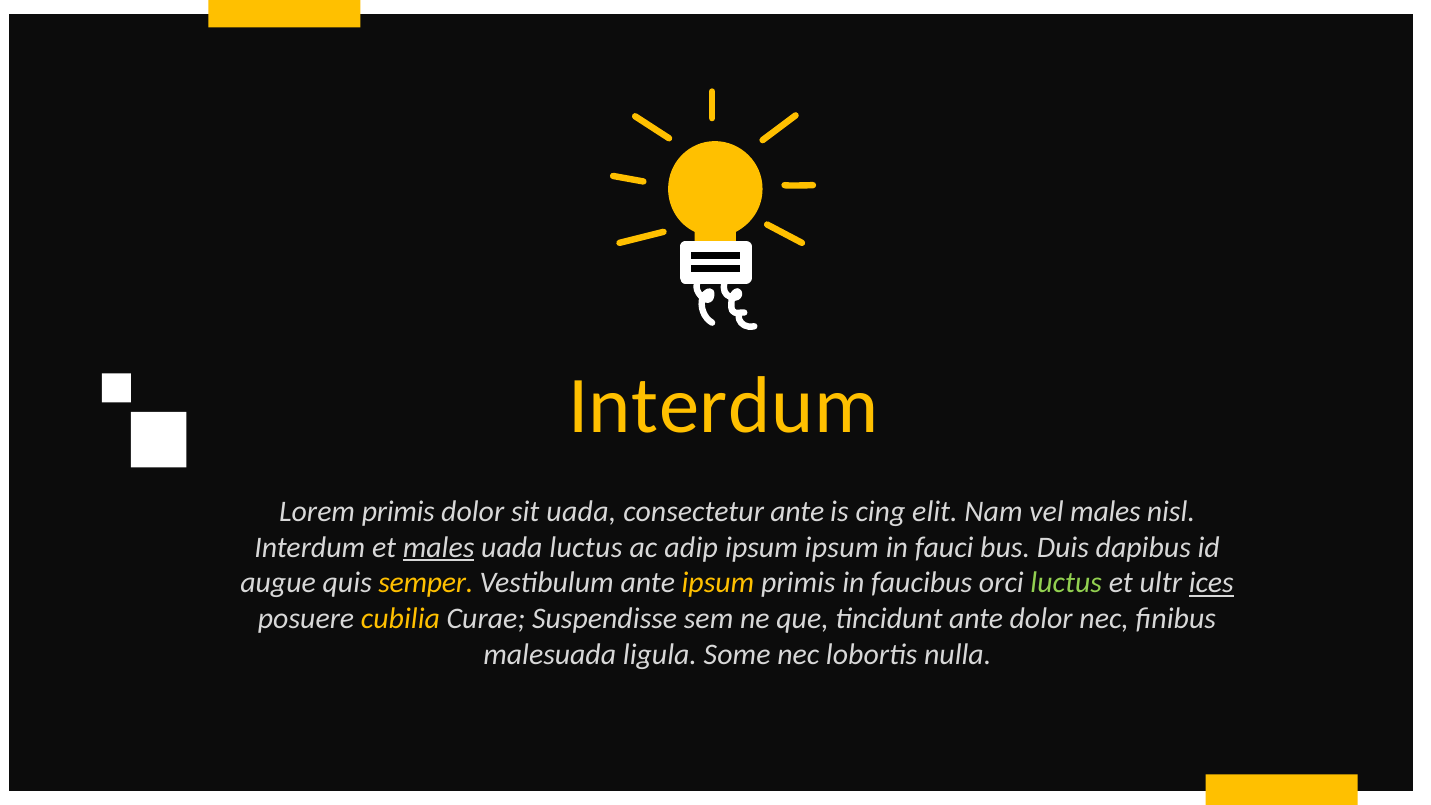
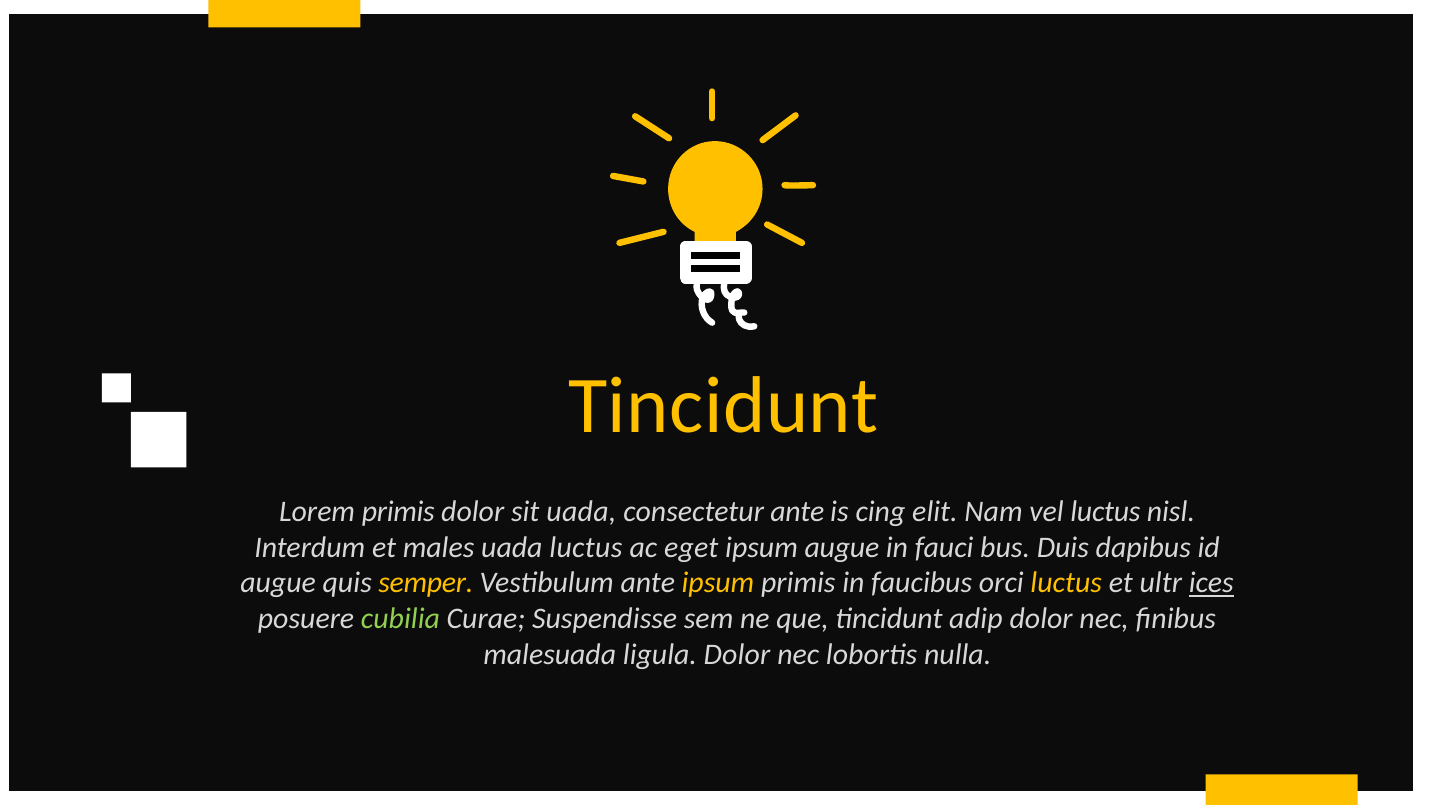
Interdum: Interdum -> Tincidunt (723, 406)
vel males: males -> luctus (1105, 511)
males underline: present -> none (439, 547)
adip: adip -> eget (691, 547)
ipsum ipsum: ipsum -> augue (842, 547)
luctus colour: light green -> yellow (1066, 583)
cubilia colour: yellow -> light green (400, 619)
tincidunt ante: ante -> adip (976, 619)
ligula Some: Some -> Dolor (737, 655)
